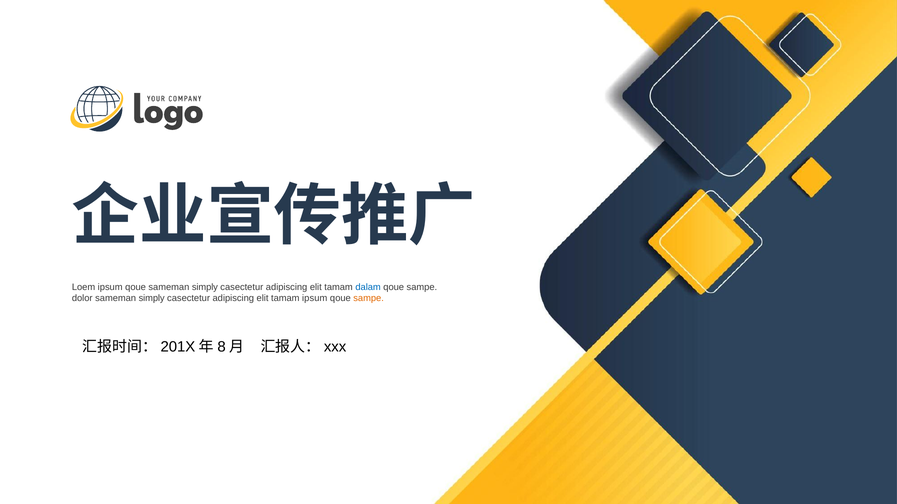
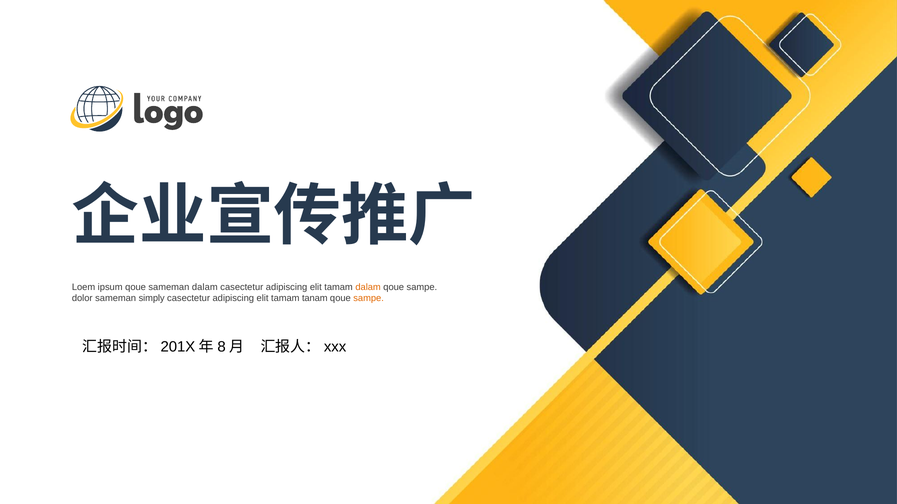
simply: simply -> dalam (205, 287)
dalam colour: blue -> orange (368, 287)
tamam ipsum: ipsum -> tanam (315, 299)
